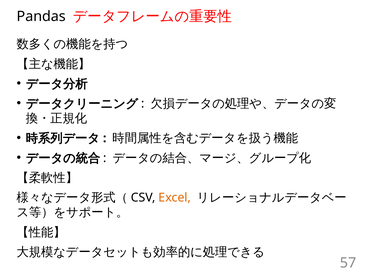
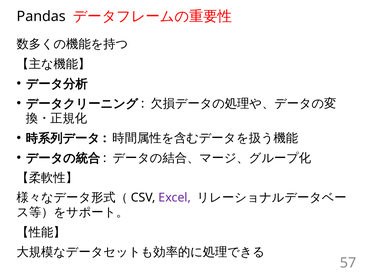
Excel colour: orange -> purple (175, 198)
